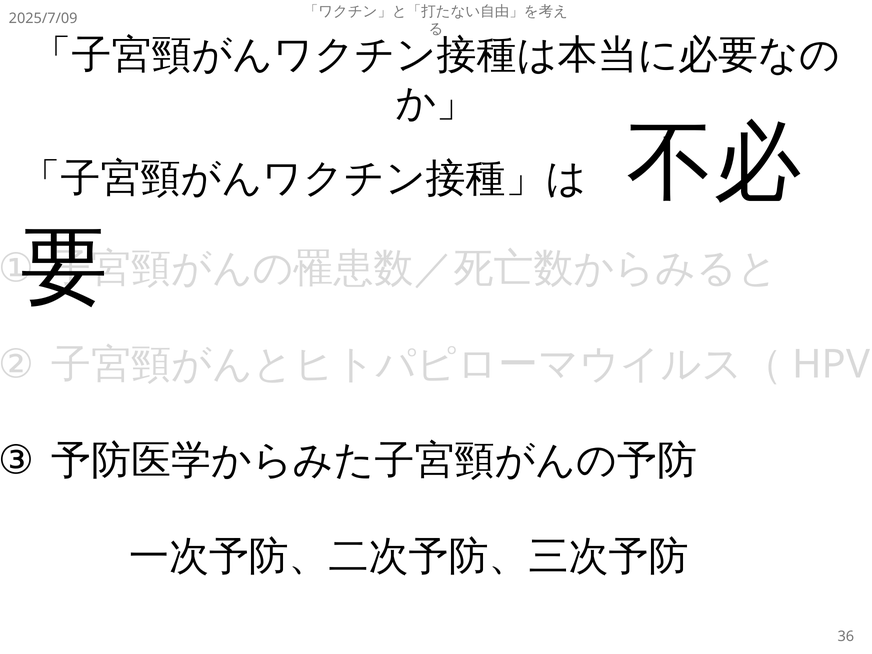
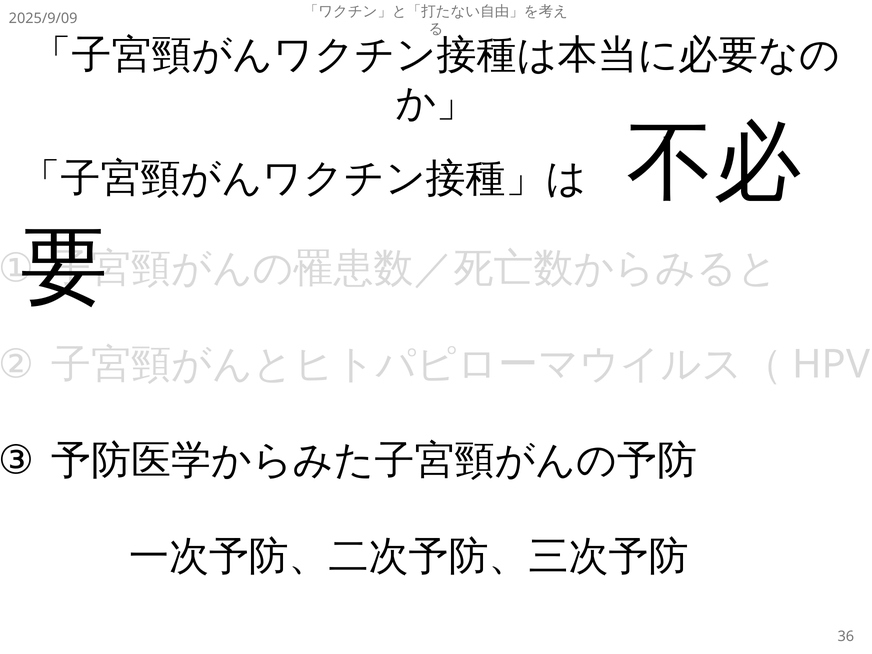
2025/7/09: 2025/7/09 -> 2025/9/09 (43, 18)
